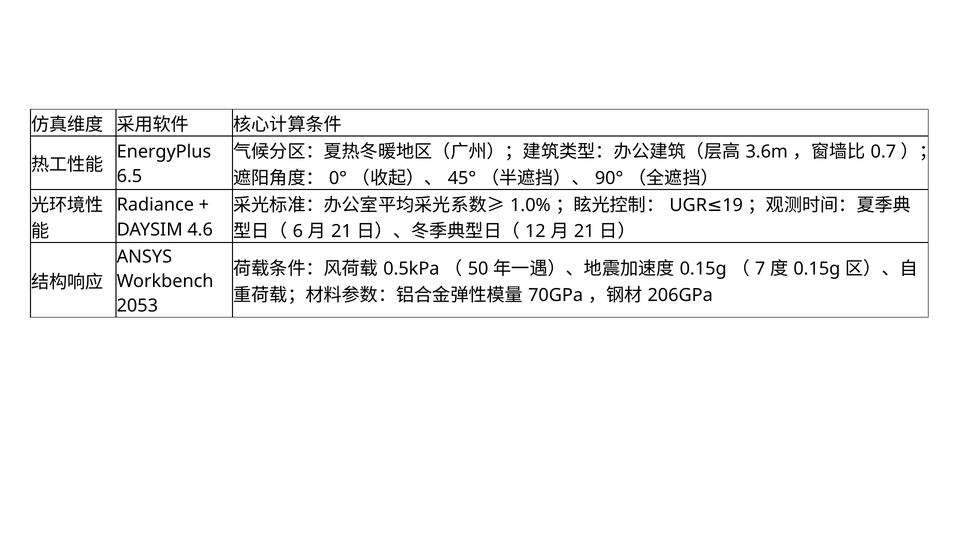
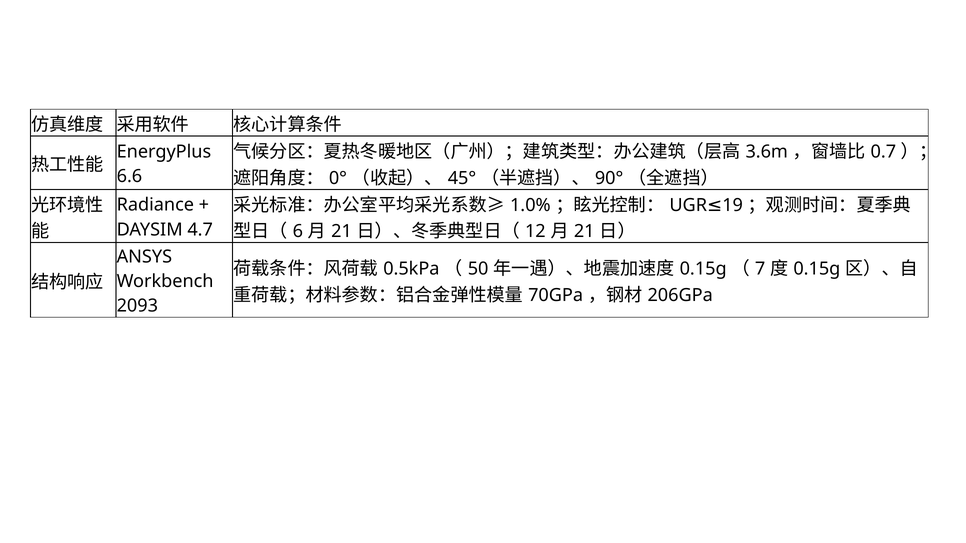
6.5: 6.5 -> 6.6 (129, 176)
4.6: 4.6 -> 4.7 (200, 230)
2053: 2053 -> 2093 (137, 306)
